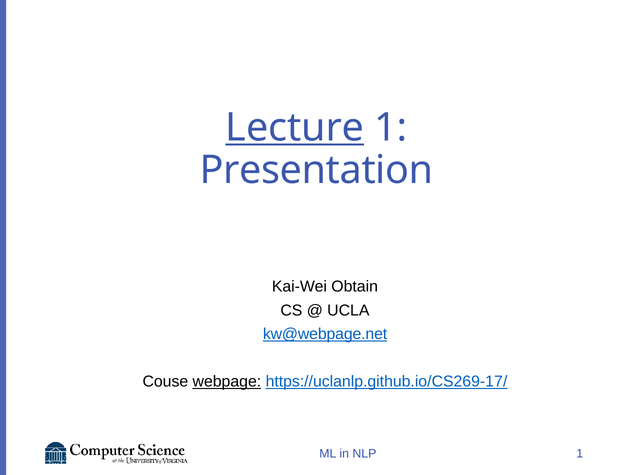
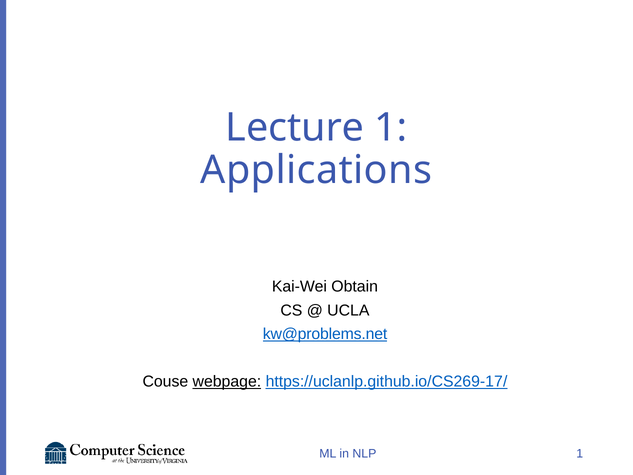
Lecture underline: present -> none (295, 127)
Presentation: Presentation -> Applications (316, 170)
kw@webpage.net: kw@webpage.net -> kw@problems.net (325, 334)
